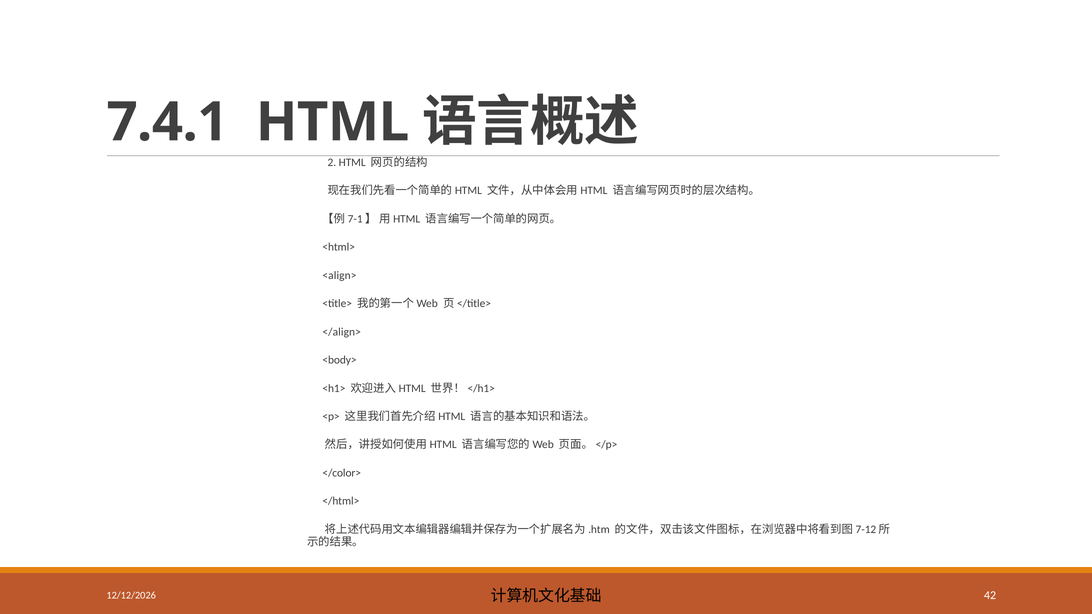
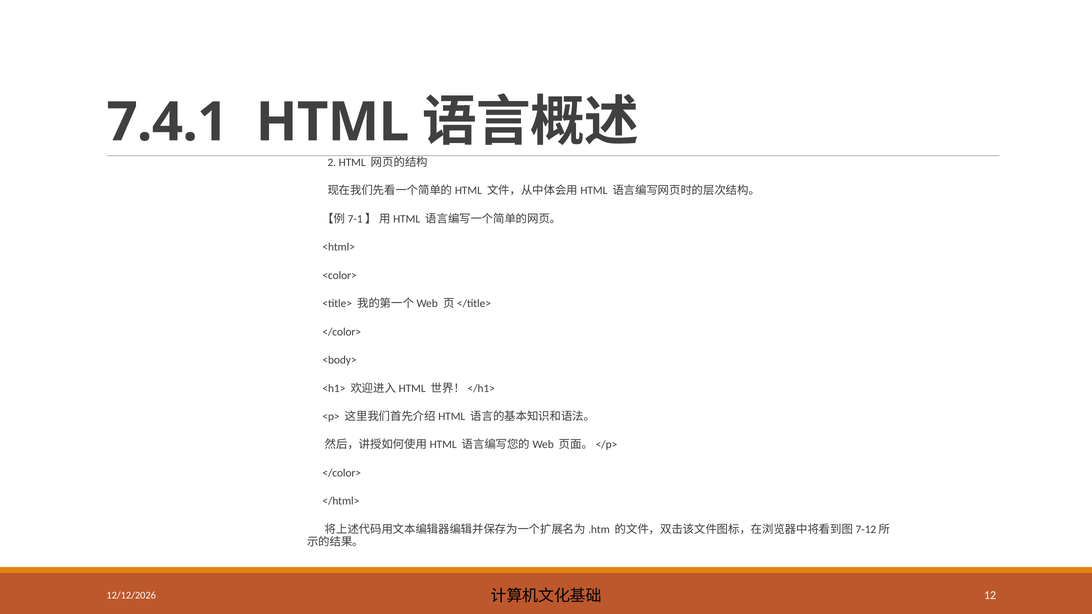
<align>: <align> -> <color> (340, 275)
</align>: </align> -> </color> (342, 332)
42: 42 -> 12 (990, 596)
